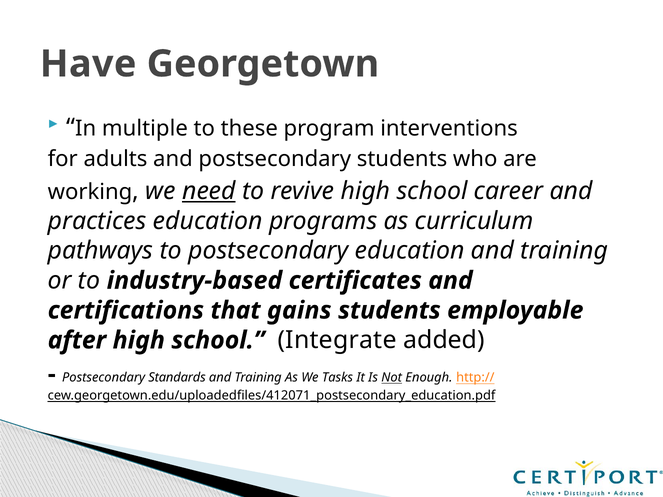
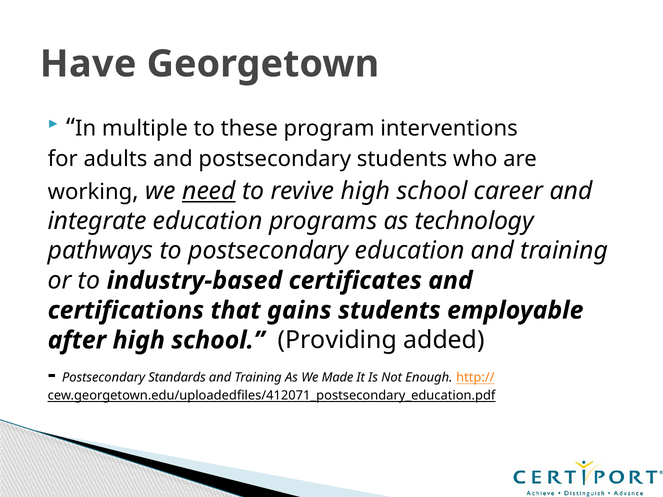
practices: practices -> integrate (97, 221)
curriculum: curriculum -> technology (474, 221)
Integrate: Integrate -> Providing (337, 340)
Tasks: Tasks -> Made (338, 378)
Not underline: present -> none (392, 378)
